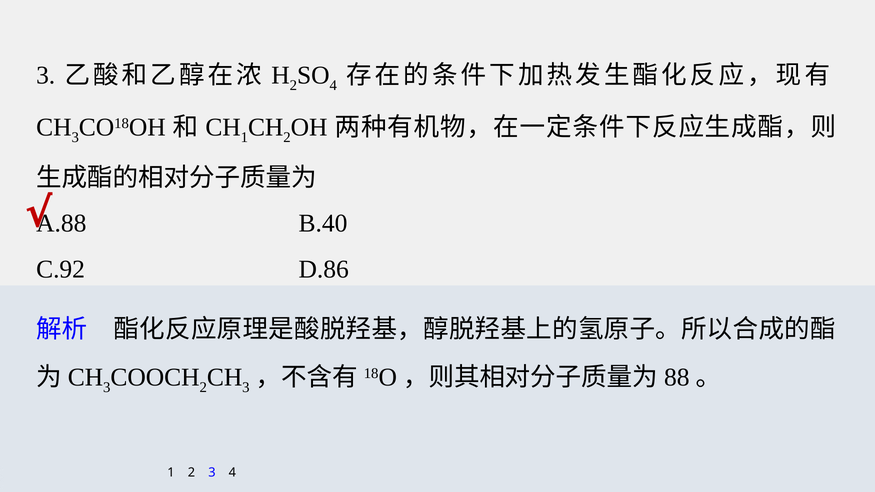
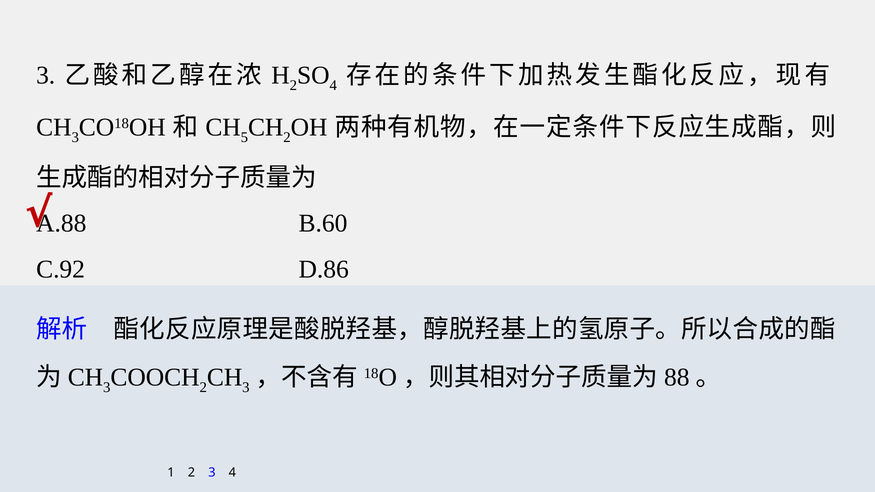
1: 1 -> 5 (244, 138)
B.40: B.40 -> B.60 (323, 224)
